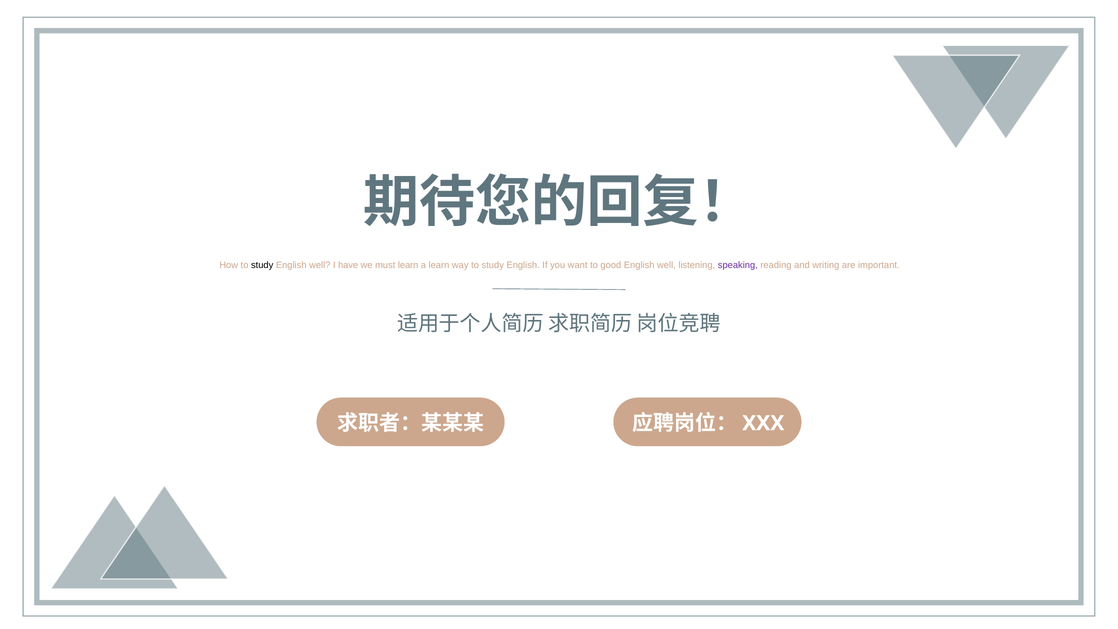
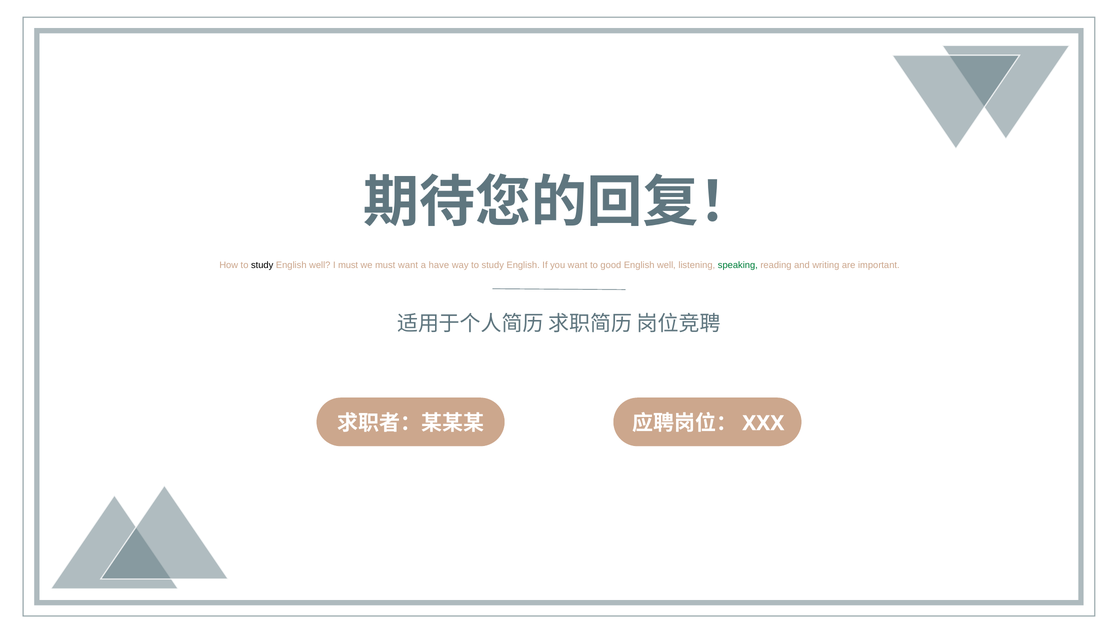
I have: have -> must (348, 265)
must learn: learn -> want (408, 265)
a learn: learn -> have (439, 265)
speaking colour: purple -> green (738, 265)
